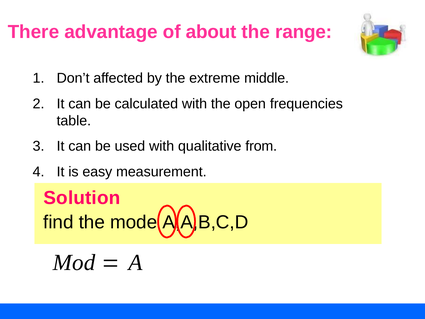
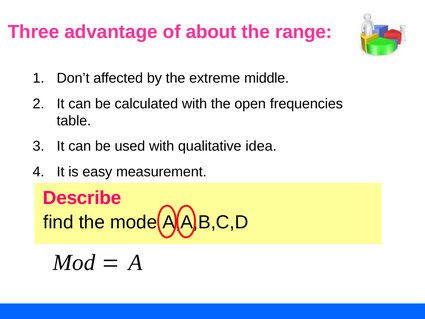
There: There -> Three (33, 32)
from: from -> idea (261, 146)
Solution: Solution -> Describe (82, 198)
